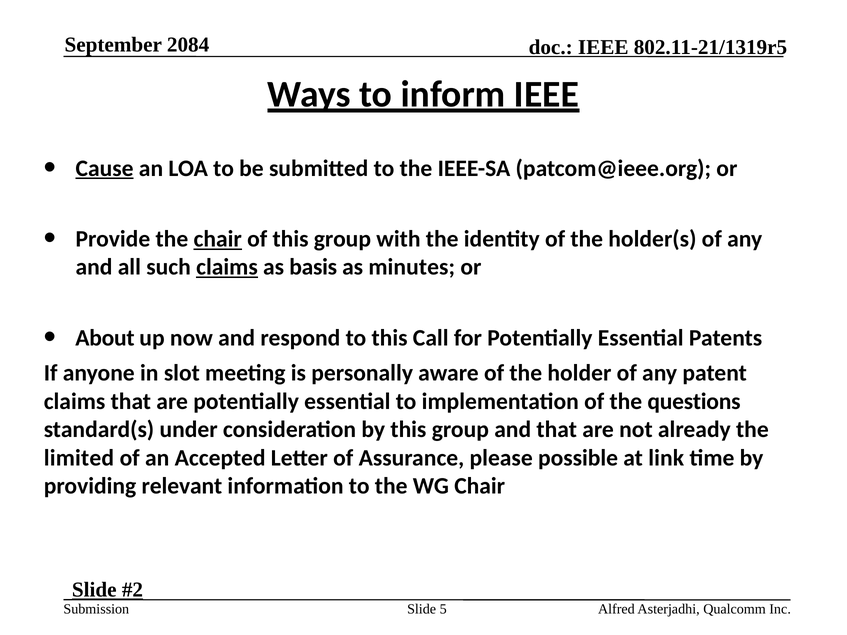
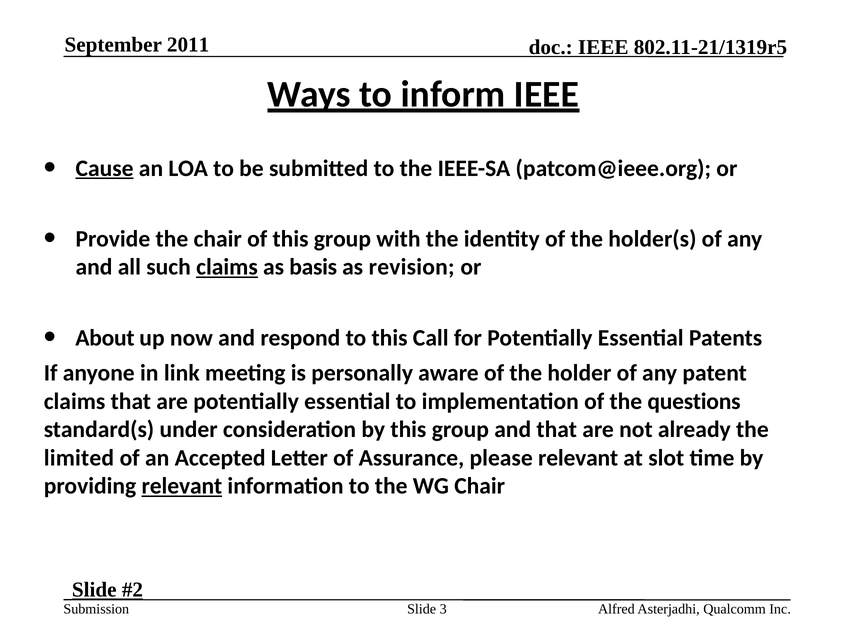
2084: 2084 -> 2011 (188, 45)
chair underline: present -> none (218, 239)
minutes: minutes -> revision (412, 267)
slot: slot -> link (182, 373)
please possible: possible -> relevant (578, 458)
link: link -> slot (666, 458)
relevant underline: none -> present (182, 486)
5: 5 -> 3 (443, 609)
